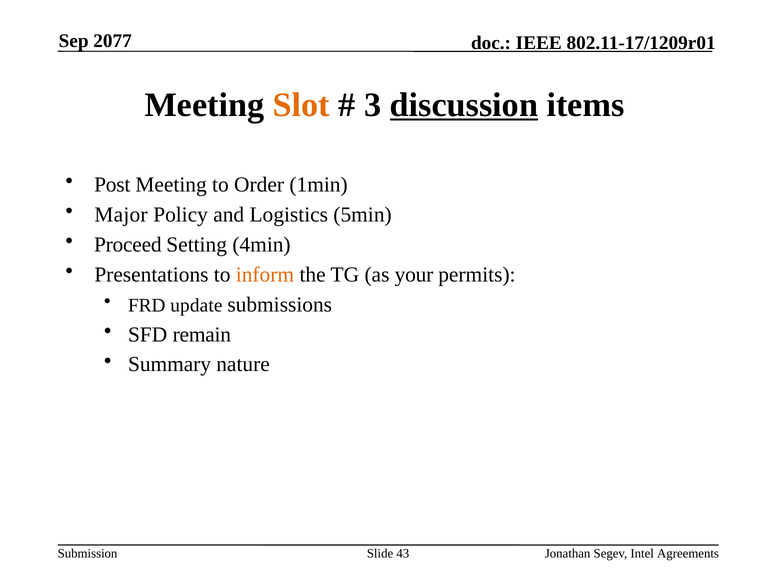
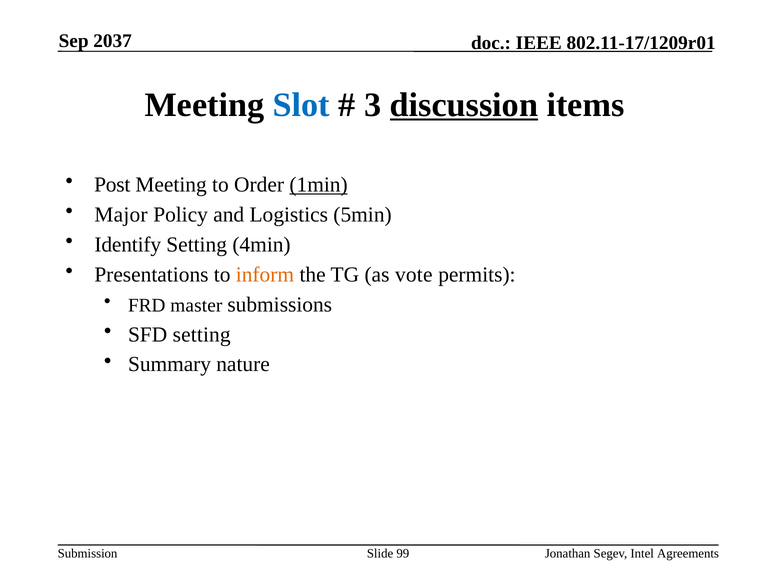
2077: 2077 -> 2037 (113, 41)
Slot colour: orange -> blue (301, 105)
1min underline: none -> present (319, 185)
Proceed: Proceed -> Identify (128, 245)
your: your -> vote (414, 275)
update: update -> master (196, 306)
SFD remain: remain -> setting (202, 335)
43: 43 -> 99 (403, 554)
